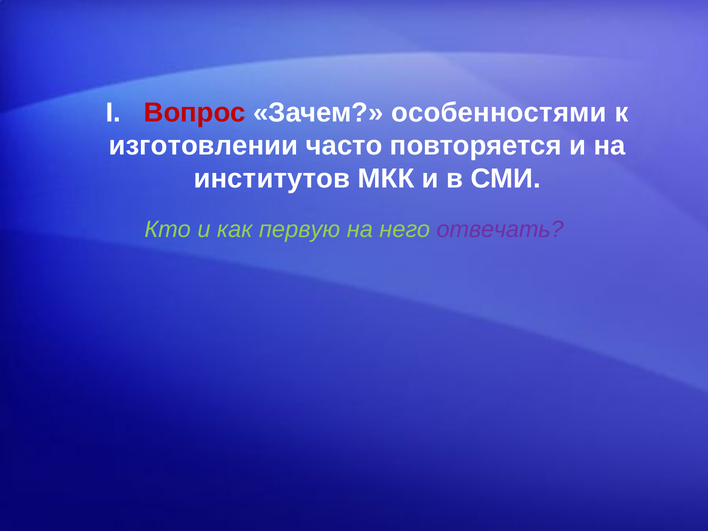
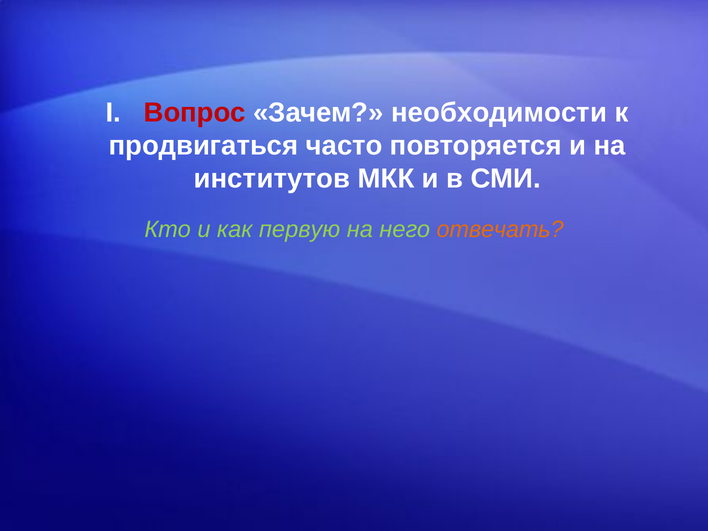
особенностями: особенностями -> необходимости (499, 113)
изготовлении: изготовлении -> продвигаться (203, 146)
отвечать colour: purple -> orange (500, 230)
